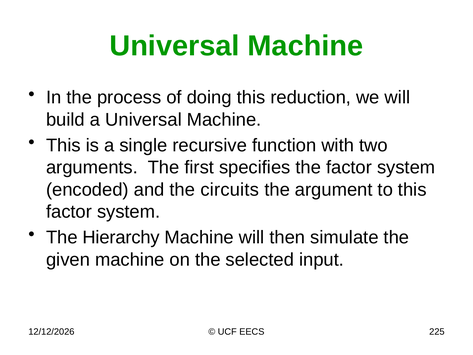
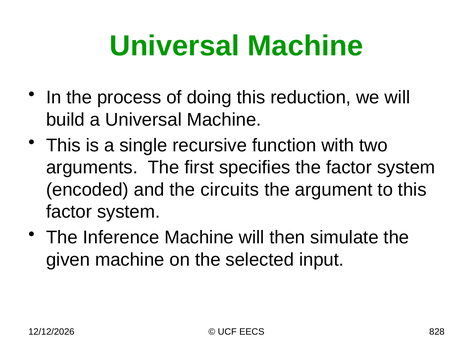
Hierarchy: Hierarchy -> Inference (121, 237)
225: 225 -> 828 (437, 332)
